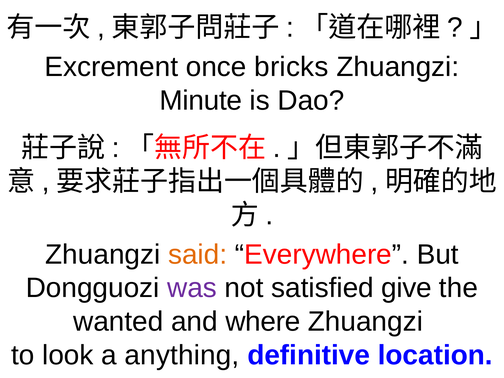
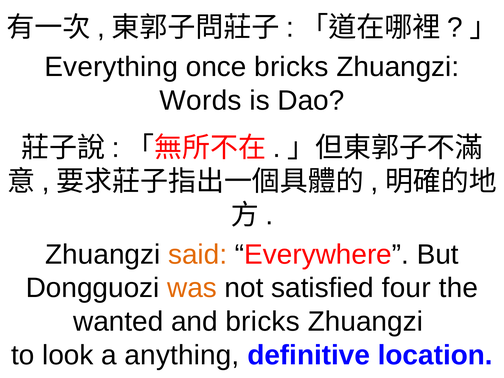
Excrement: Excrement -> Everything (111, 67)
Minute: Minute -> Words (201, 100)
was colour: purple -> orange (192, 288)
give: give -> four (406, 288)
and where: where -> bricks (263, 322)
